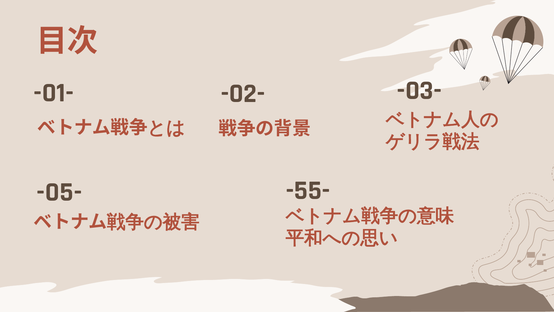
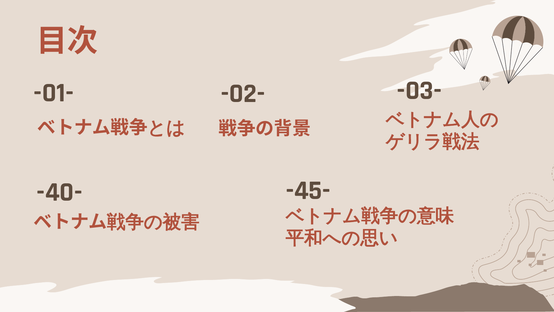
-55-: -55- -> -45- (308, 190)
-05-: -05- -> -40- (60, 192)
